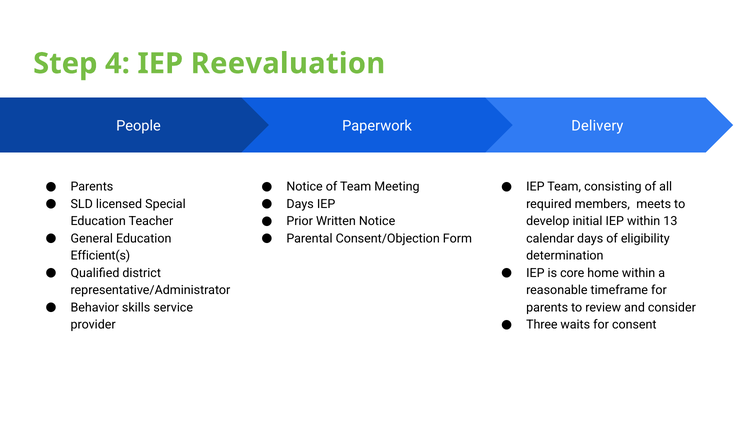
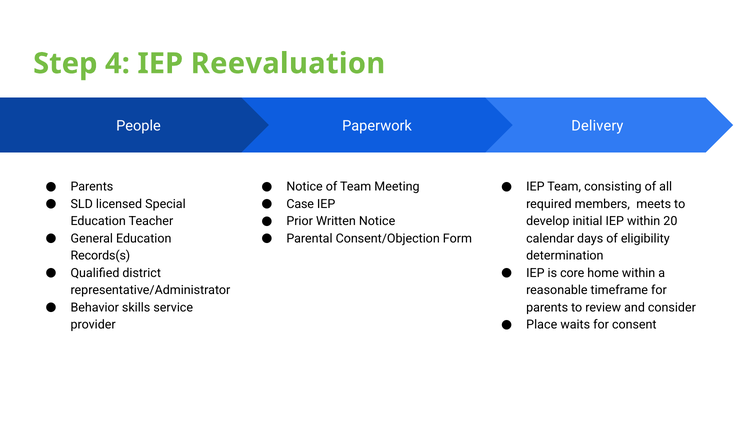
Days: Days -> Case (300, 204)
13: 13 -> 20 (670, 221)
Efficient(s: Efficient(s -> Records(s (100, 256)
Three: Three -> Place (542, 325)
